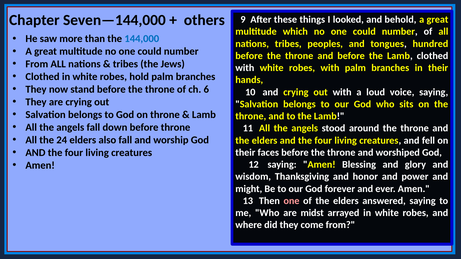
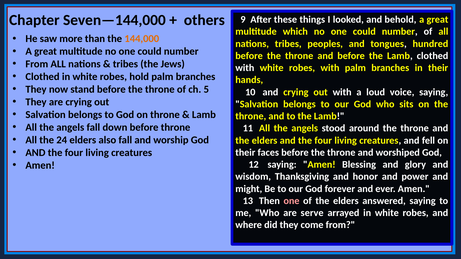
144,000 colour: blue -> orange (142, 39)
6: 6 -> 5 (206, 90)
midst: midst -> serve (312, 213)
